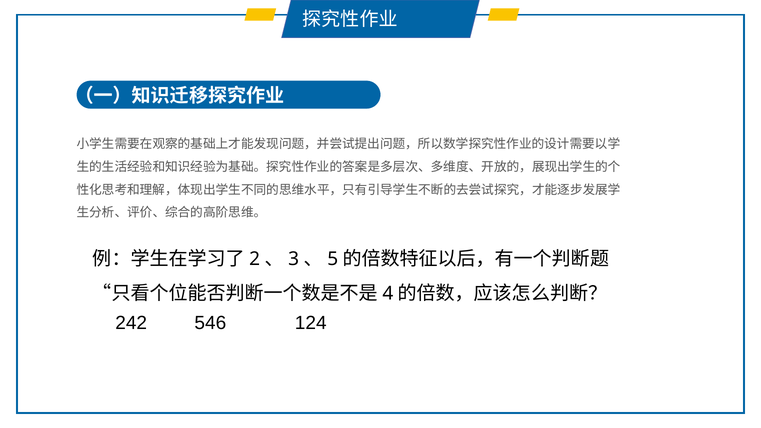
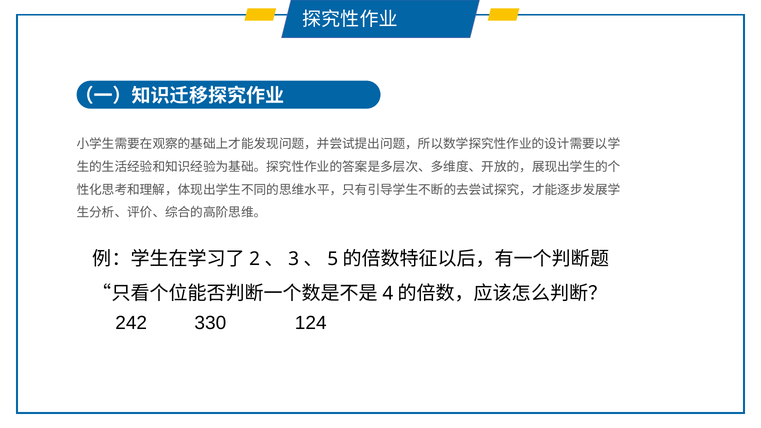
546: 546 -> 330 (210, 323)
